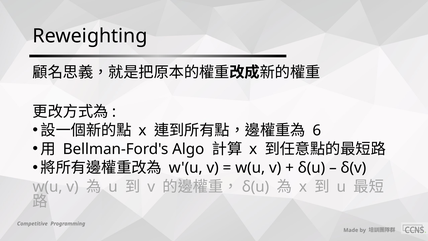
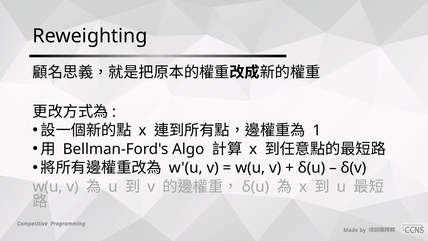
6: 6 -> 1 (317, 130)
